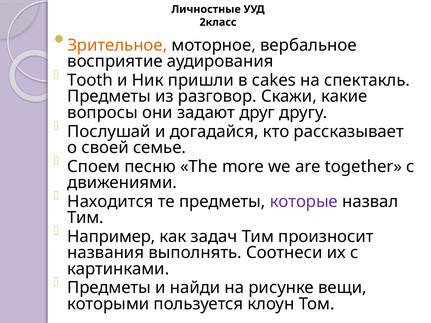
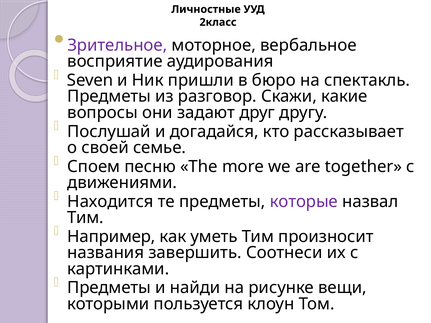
Зрительное colour: orange -> purple (117, 45)
Tooth: Tooth -> Seven (90, 80)
cakes: cakes -> бюро (274, 80)
задач: задач -> уметь (214, 237)
выполнять: выполнять -> завершить (195, 253)
